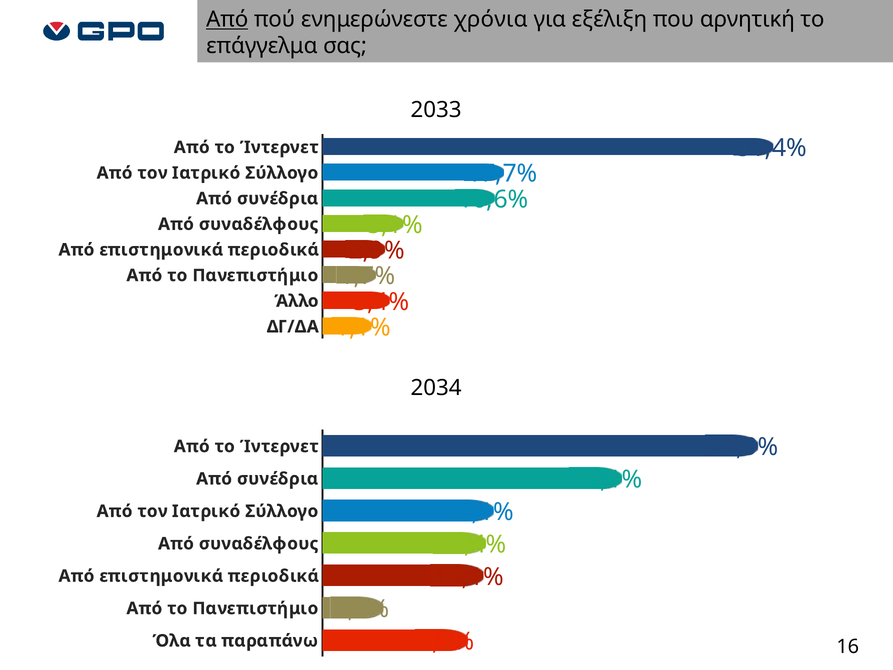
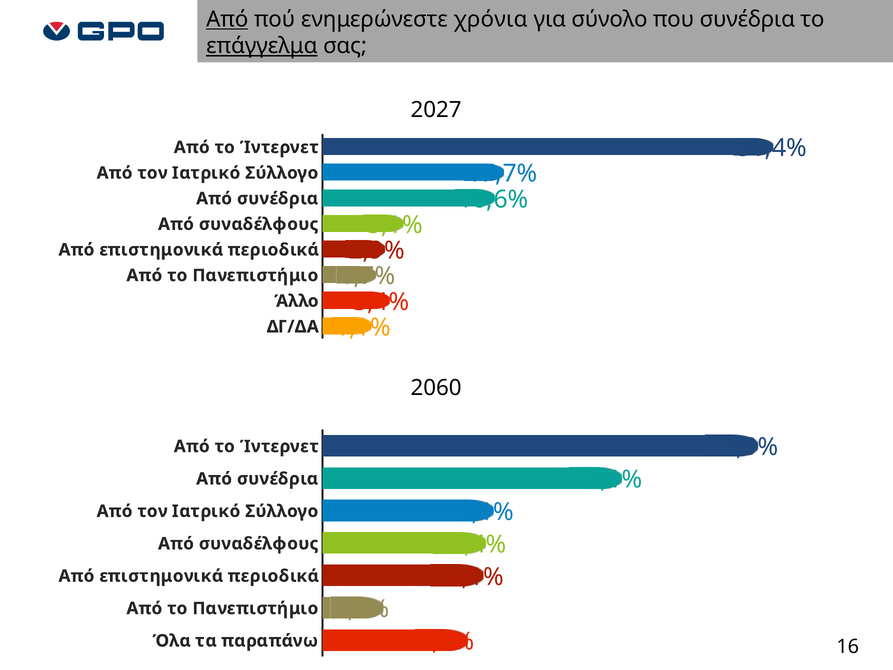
εξέλιξη: εξέλιξη -> σύνολο (610, 19)
που αρνητική: αρνητική -> συνέδρια (747, 19)
επάγγελμα underline: none -> present (262, 46)
2033: 2033 -> 2027 (436, 110)
2034: 2034 -> 2060 (436, 388)
